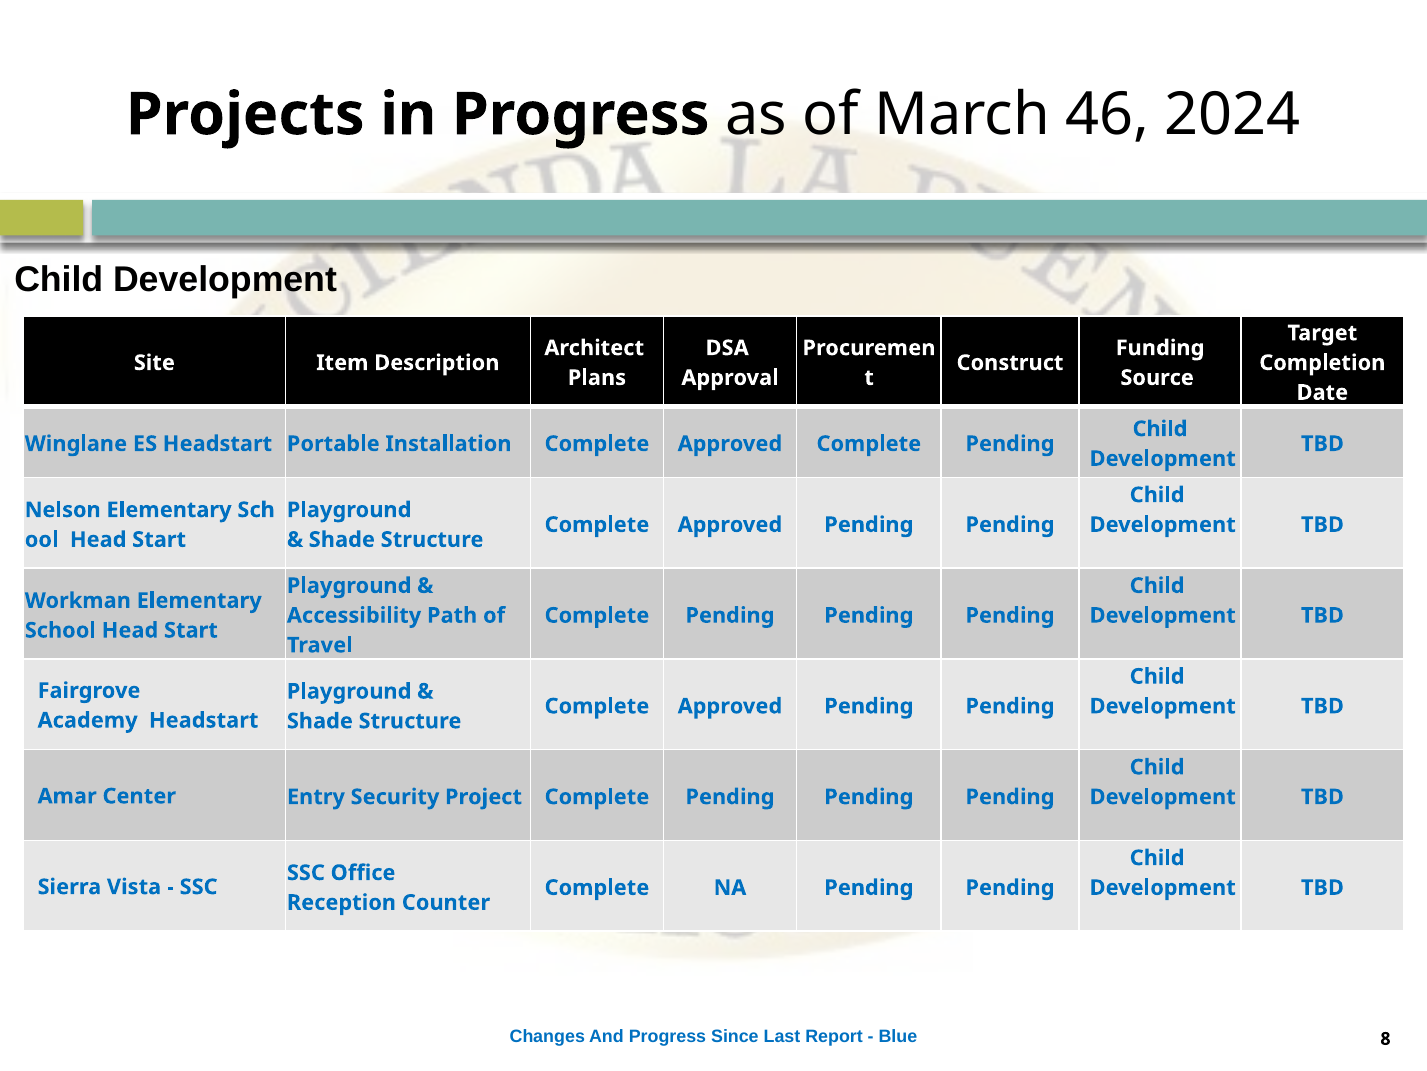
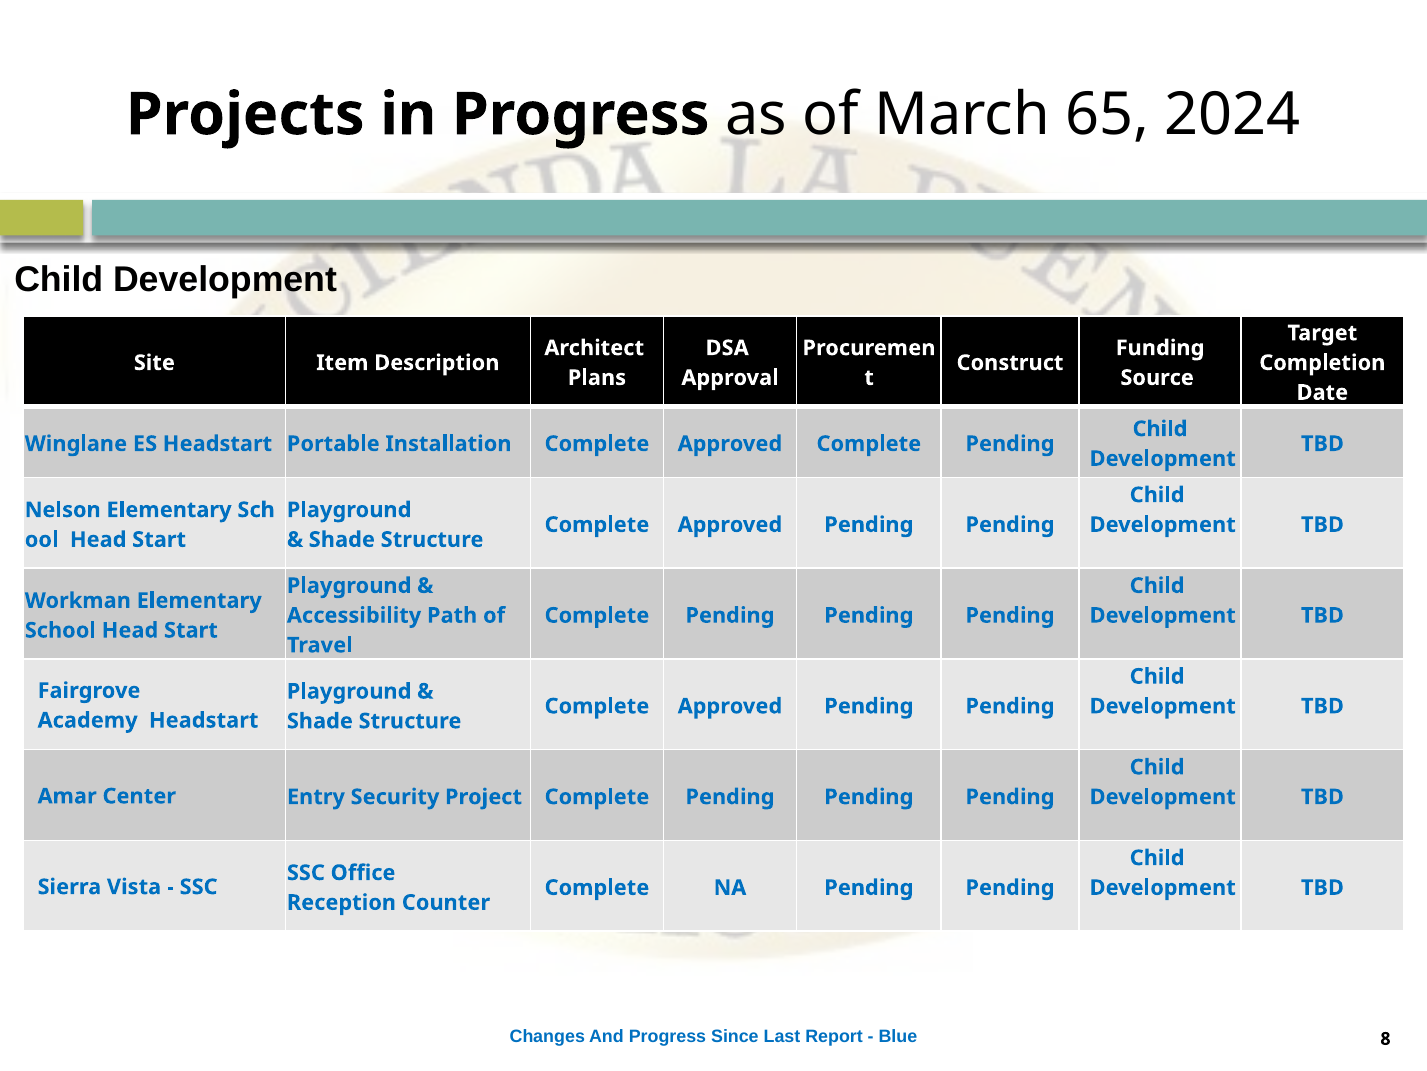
46: 46 -> 65 (1107, 115)
